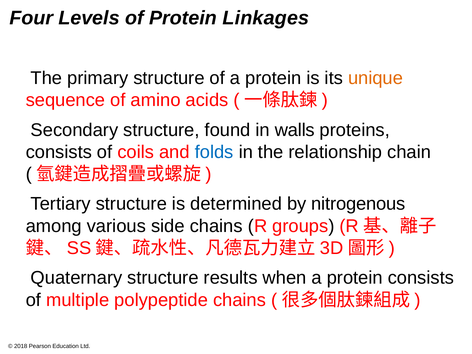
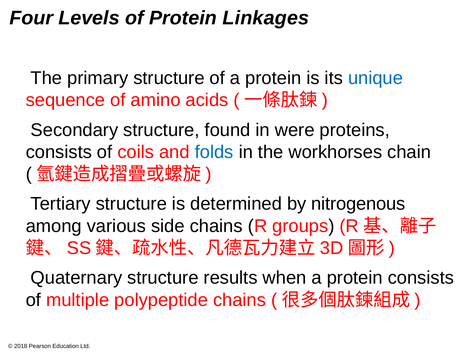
unique colour: orange -> blue (376, 78)
walls: walls -> were (295, 130)
relationship: relationship -> workhorses (335, 152)
